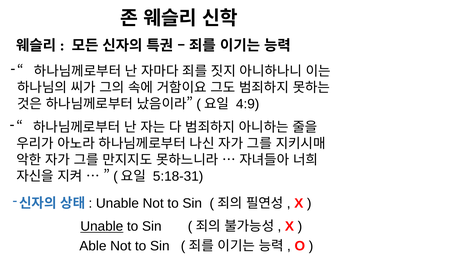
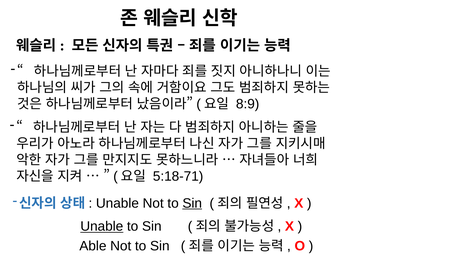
4:9: 4:9 -> 8:9 (248, 104)
5:18-31: 5:18-31 -> 5:18-71 (178, 176)
Sin underline: none -> present (192, 203)
